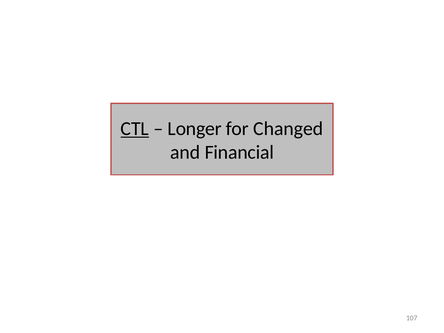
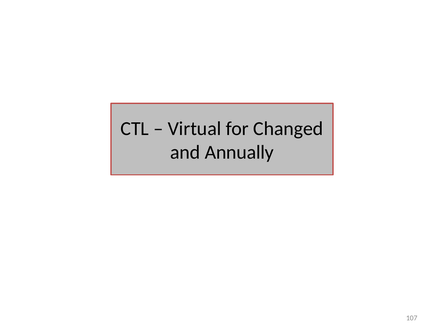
CTL underline: present -> none (135, 129)
Longer: Longer -> Virtual (195, 129)
Financial: Financial -> Annually (239, 152)
